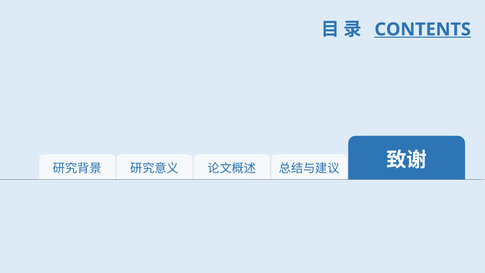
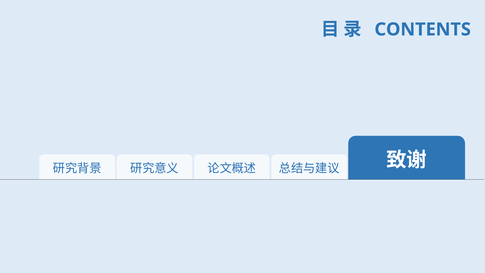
CONTENTS underline: present -> none (423, 29)
